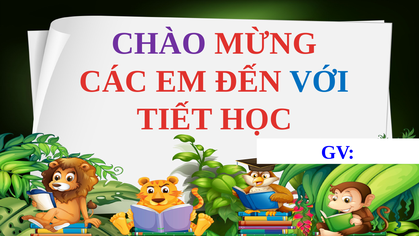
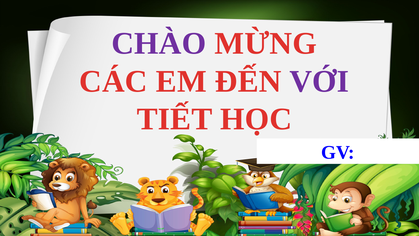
VỚI colour: blue -> purple (319, 81)
